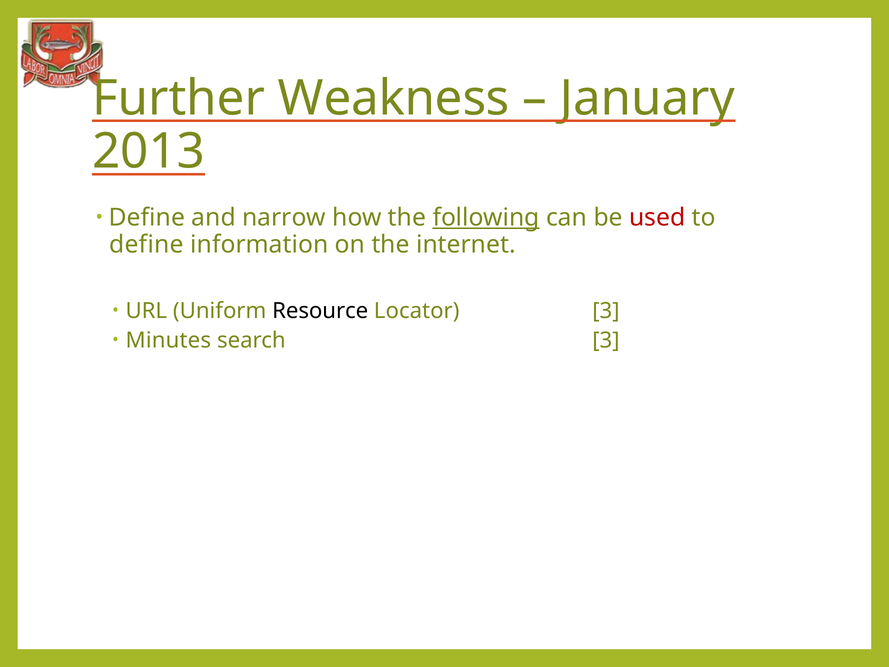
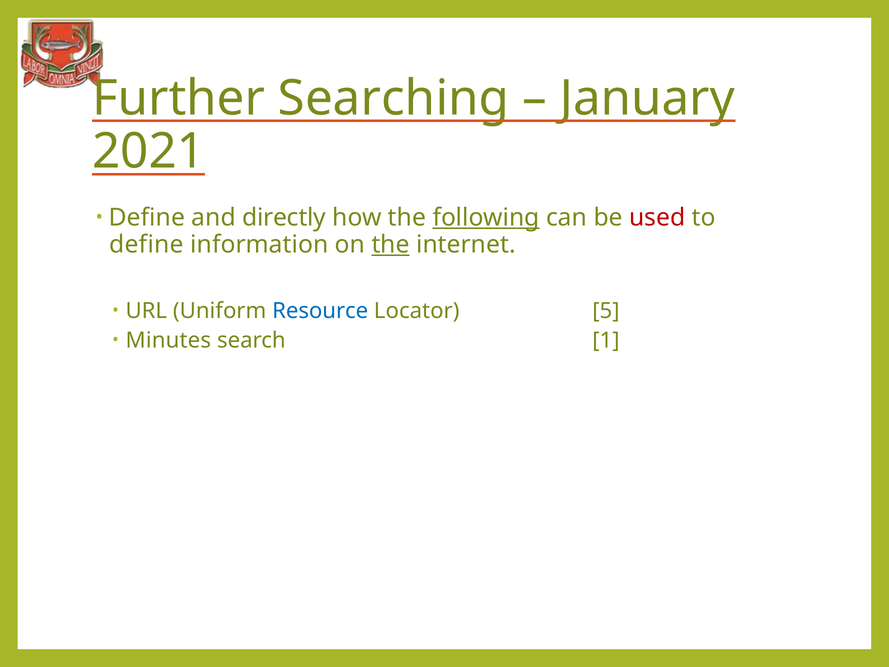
Weakness: Weakness -> Searching (394, 98)
2013: 2013 -> 2021 (149, 151)
narrow: narrow -> directly (284, 218)
the underline: none -> present (391, 244)
Resource colour: black -> blue (320, 311)
Locator 3: 3 -> 5 (606, 311)
search 3: 3 -> 1 (606, 340)
